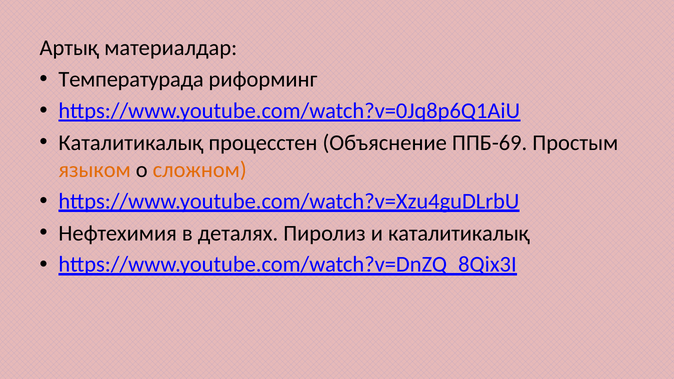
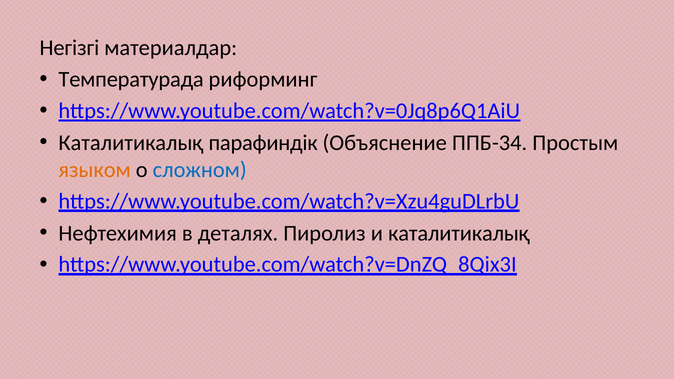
Артық: Артық -> Негізгі (69, 48)
процесстен: процесстен -> парафиндік (263, 143)
ППБ-69: ППБ-69 -> ППБ-34 (490, 143)
сложном colour: orange -> blue (200, 170)
